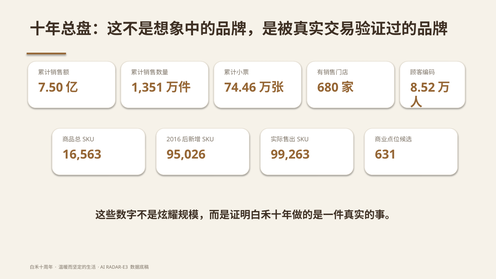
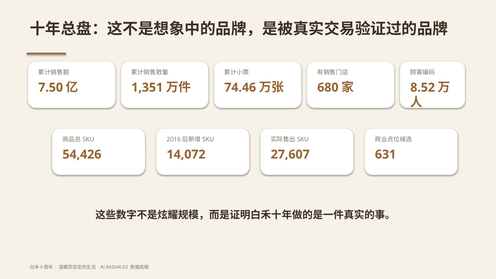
16,563: 16,563 -> 54,426 (82, 154)
95,026: 95,026 -> 14,072 (186, 154)
99,263: 99,263 -> 27,607 (290, 154)
